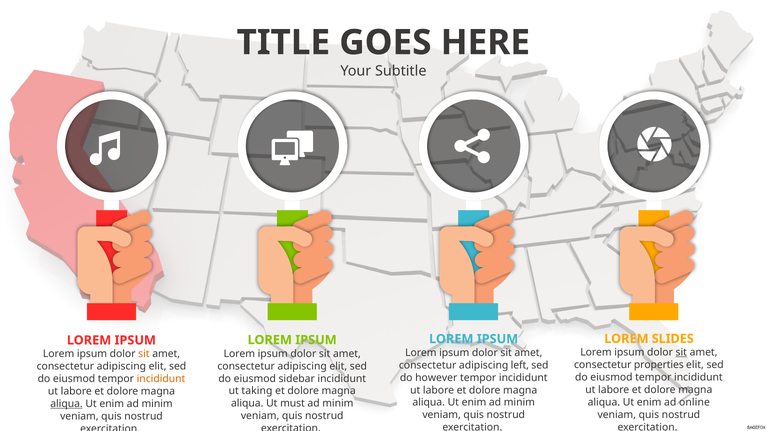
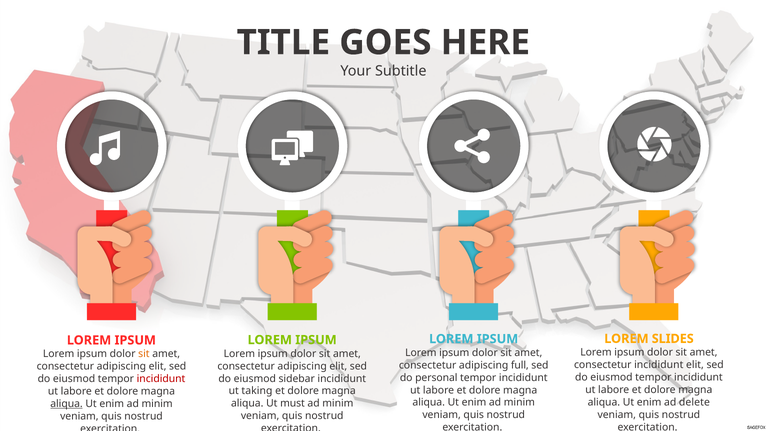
sit underline: present -> none (681, 353)
consectetur properties: properties -> incididunt (659, 365)
left: left -> full (520, 366)
however: however -> personal (436, 378)
incididunt colour: orange -> red (161, 379)
online: online -> delete (694, 403)
